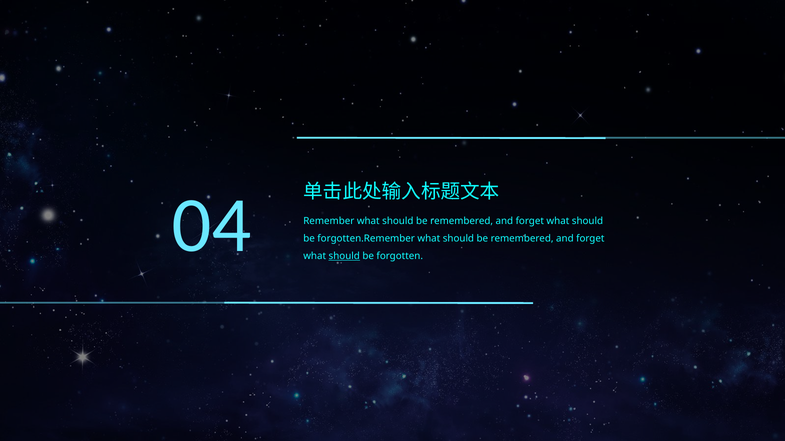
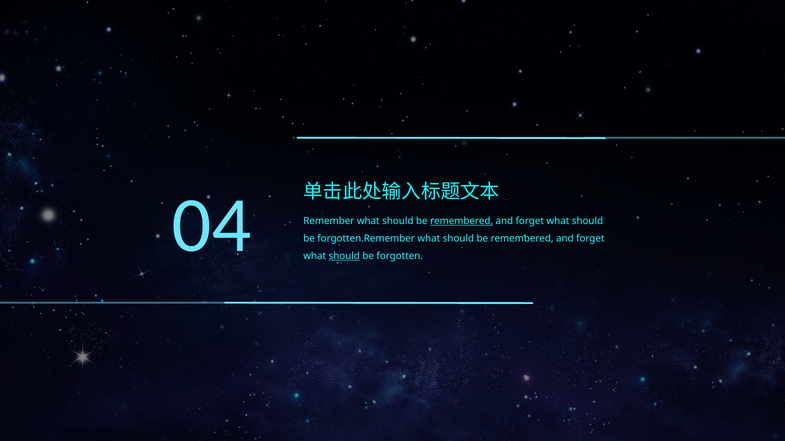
remembered underline: none -> present (462, 221)
